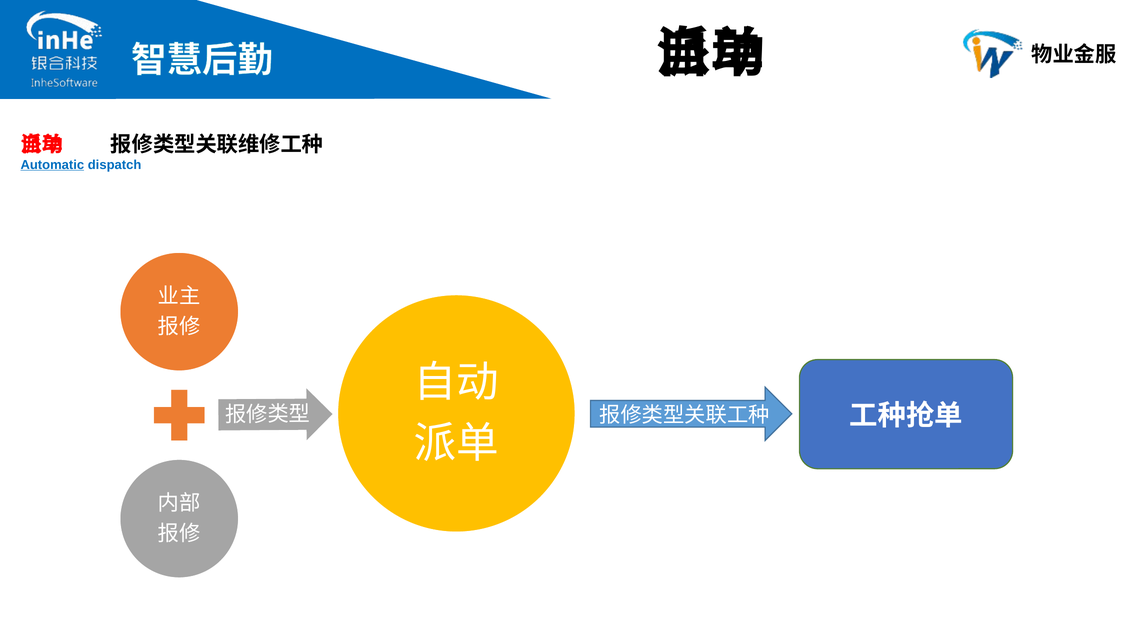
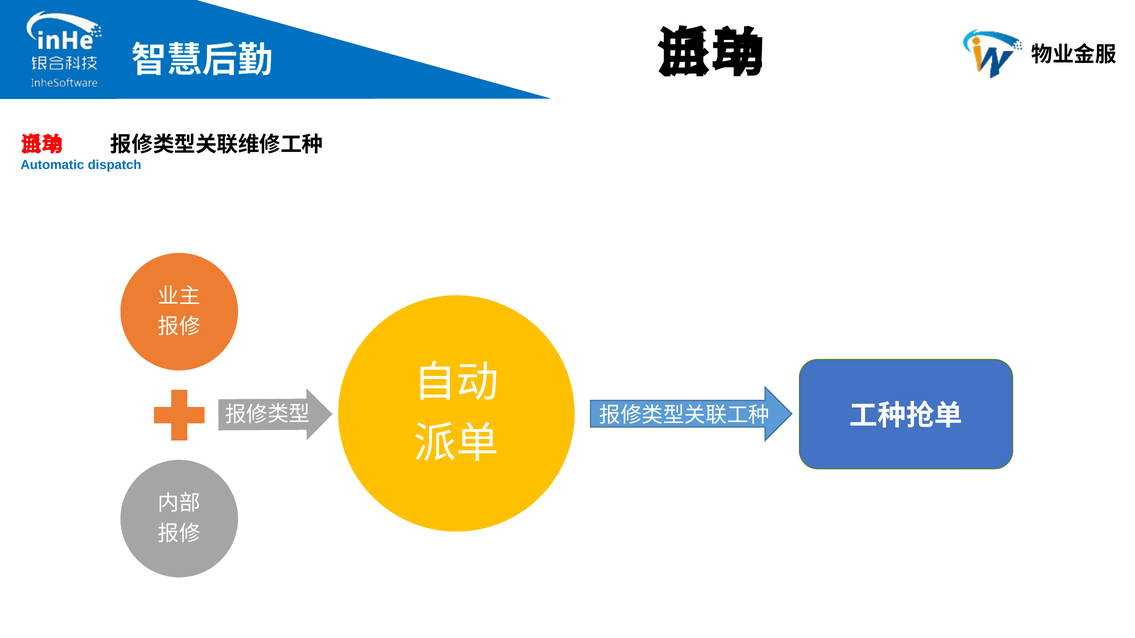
Automatic underline: present -> none (52, 165)
